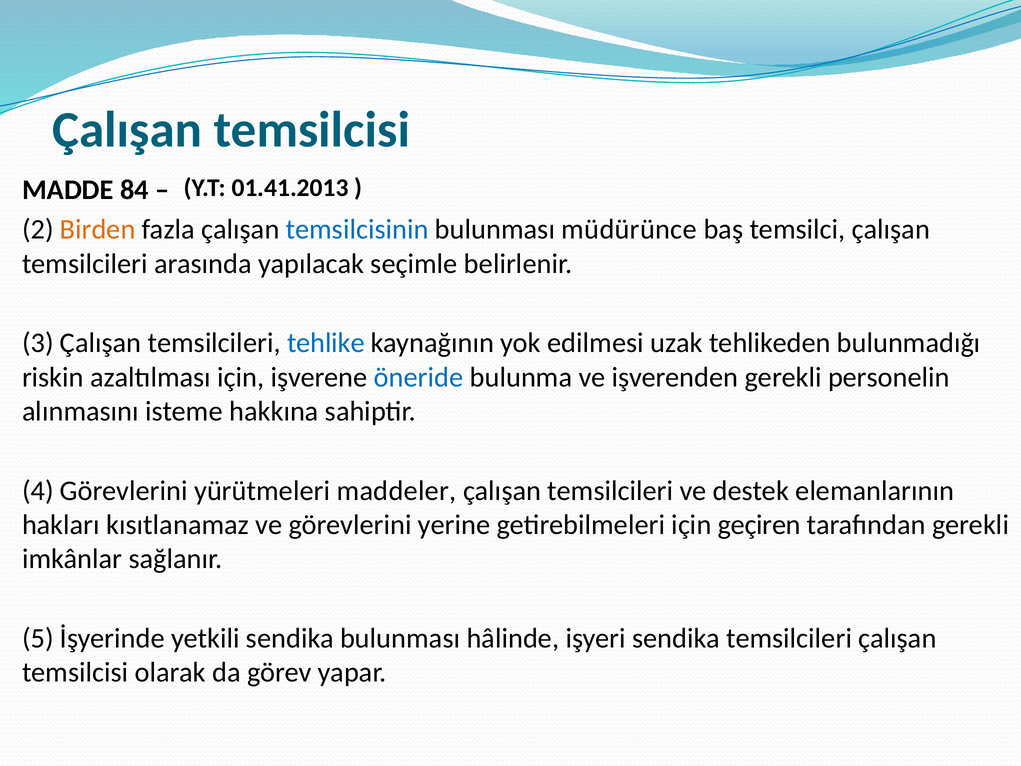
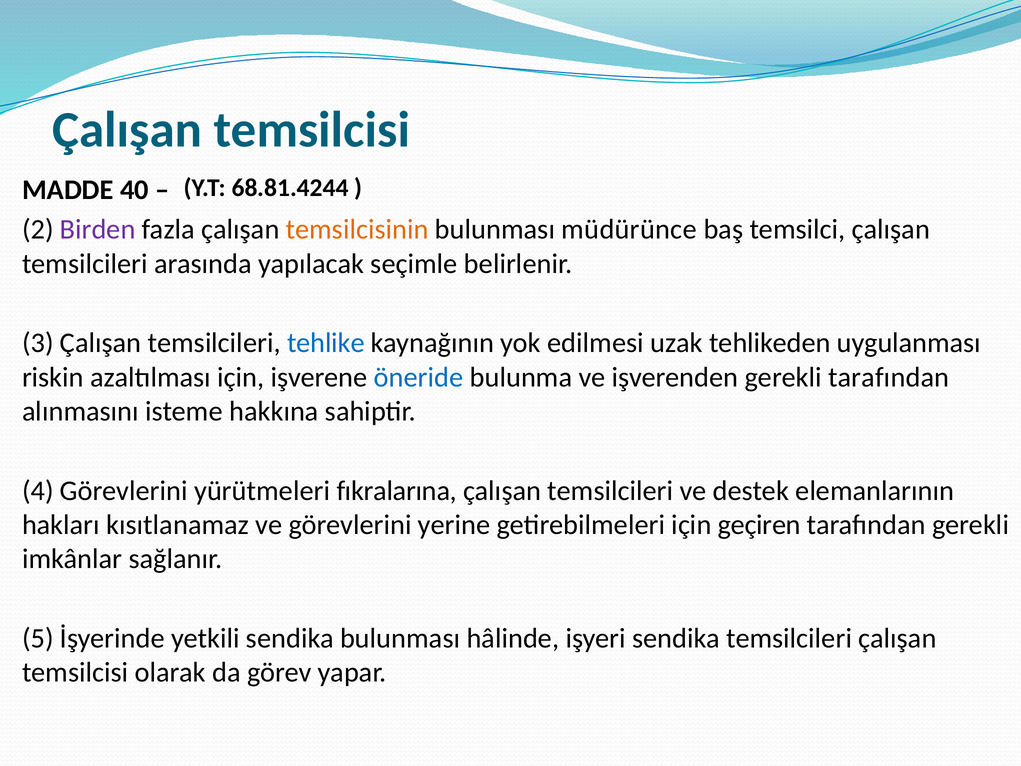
01.41.2013: 01.41.2013 -> 68.81.4244 (290, 188)
84: 84 -> 40 (134, 190)
Birden colour: orange -> purple (98, 230)
temsilcisinin colour: blue -> orange (357, 230)
bulunmadığı: bulunmadığı -> uygulanması (909, 343)
gerekli personelin: personelin -> tarafından (889, 377)
maddeler: maddeler -> fıkralarına (397, 491)
